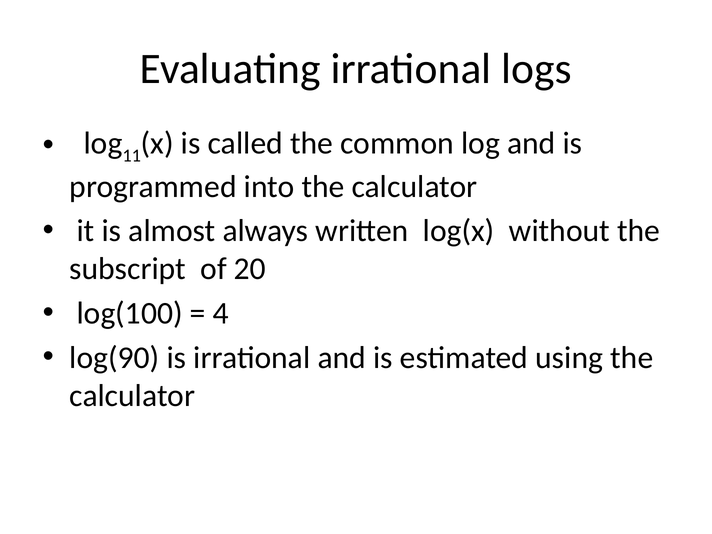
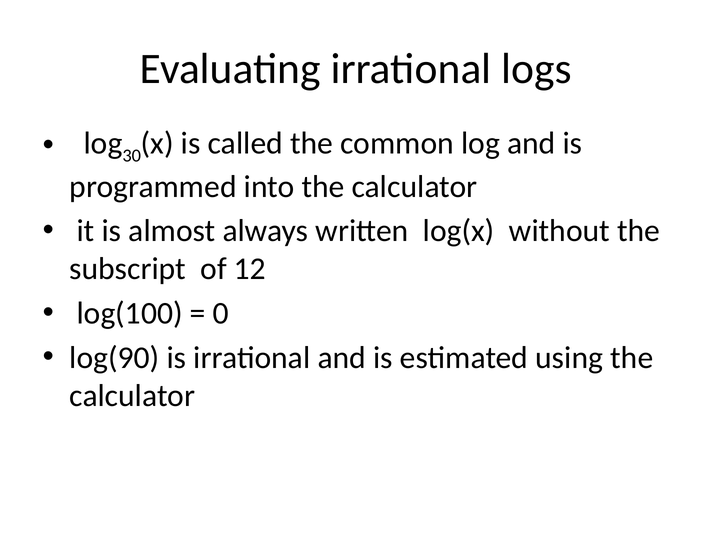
11: 11 -> 30 (132, 156)
20: 20 -> 12 (250, 269)
4: 4 -> 0 (221, 313)
